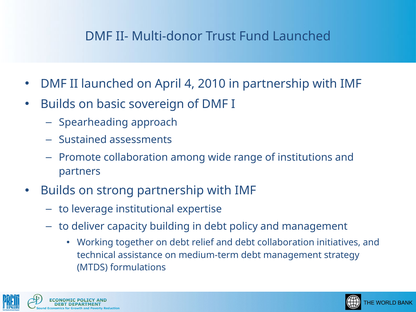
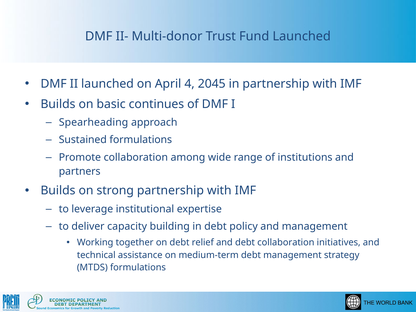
2010: 2010 -> 2045 (212, 84)
sovereign: sovereign -> continues (156, 104)
Sustained assessments: assessments -> formulations (141, 140)
